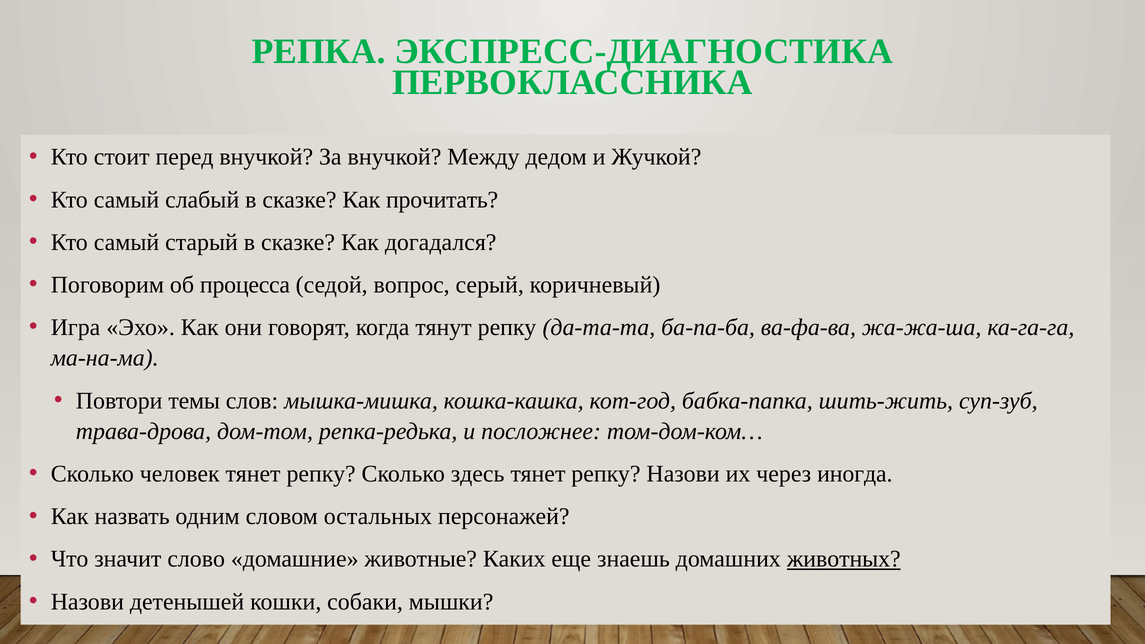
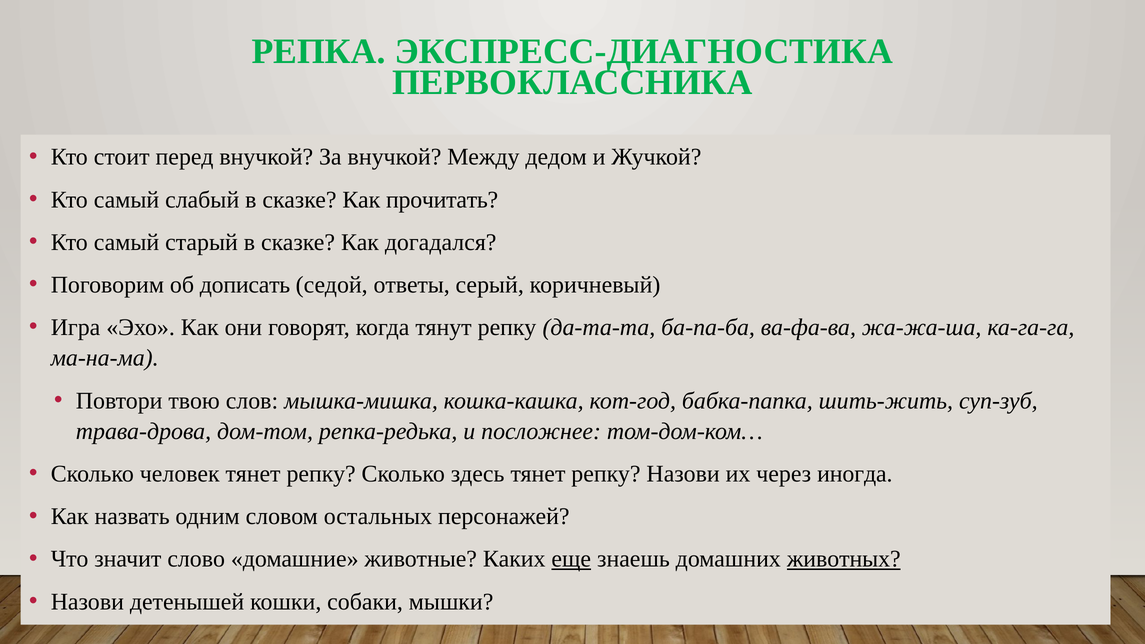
процесса: процесса -> дописать (245, 285)
вопрос: вопрос -> ответы (412, 285)
темы: темы -> твою (194, 401)
еще underline: none -> present (571, 559)
